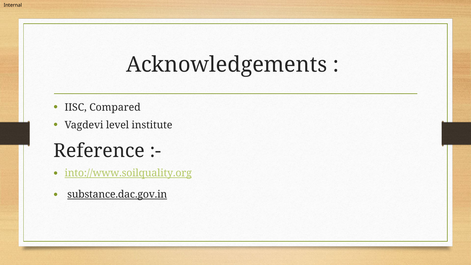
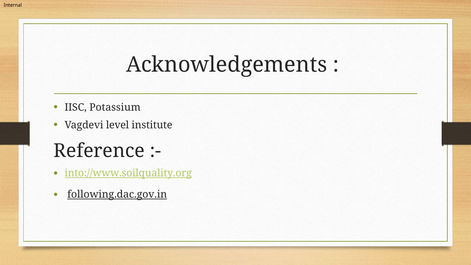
Compared: Compared -> Potassium (115, 107)
substance.dac.gov.in: substance.dac.gov.in -> following.dac.gov.in (117, 194)
